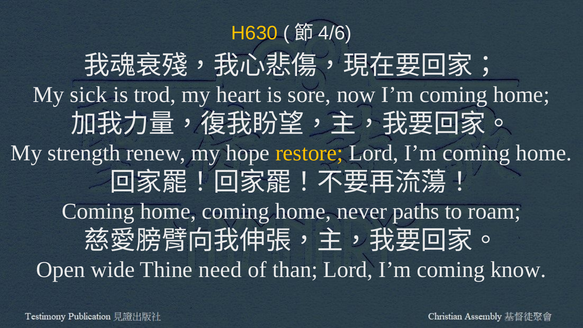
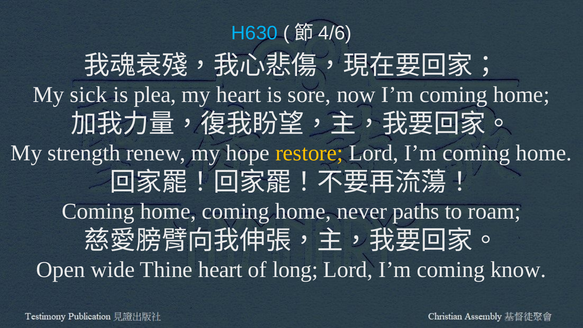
H630 colour: yellow -> light blue (254, 33)
trod: trod -> plea (155, 95)
Thine need: need -> heart (220, 269)
than: than -> long (295, 269)
